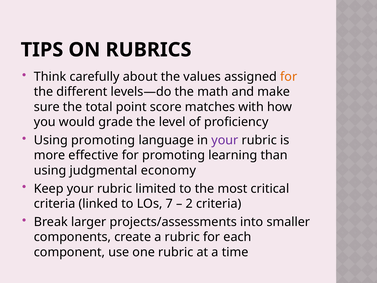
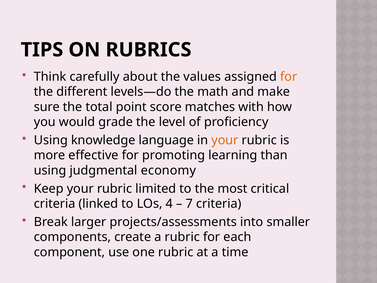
Using promoting: promoting -> knowledge (103, 140)
your colour: purple -> orange (225, 140)
7: 7 -> 4 (169, 204)
2: 2 -> 7 (189, 204)
